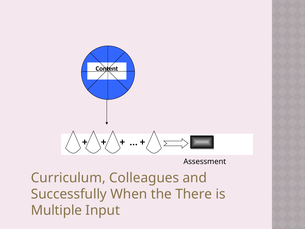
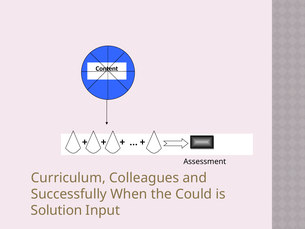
There: There -> Could (194, 194)
Multiple: Multiple -> Solution (57, 210)
